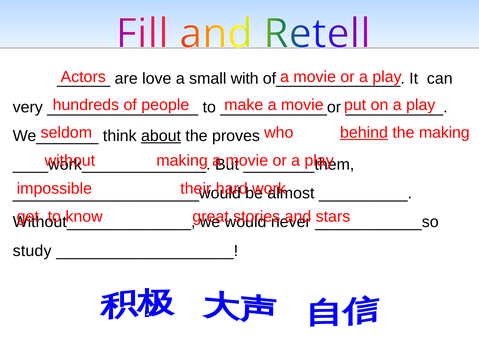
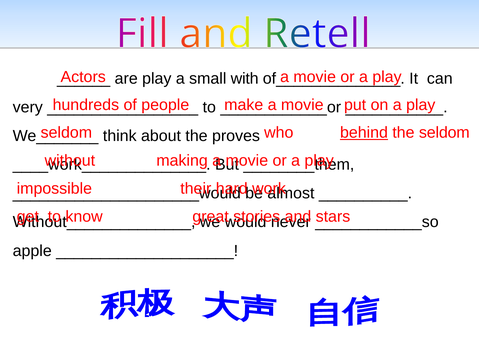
are love: love -> play (157, 78)
the making: making -> seldom (444, 133)
about underline: present -> none (161, 136)
study: study -> apple (32, 251)
